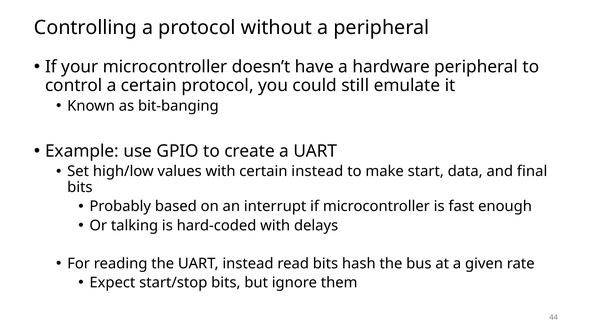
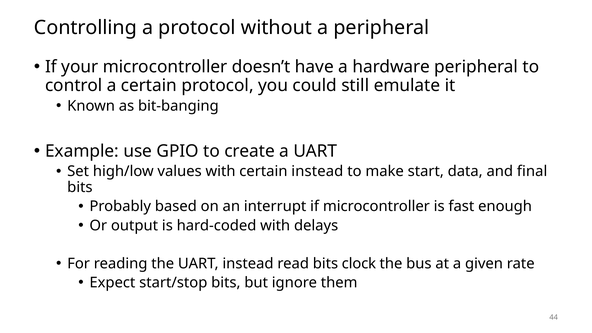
talking: talking -> output (135, 225)
hash: hash -> clock (359, 264)
